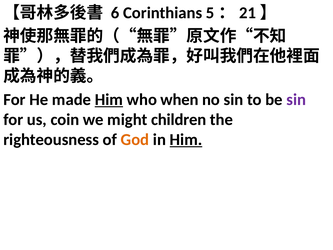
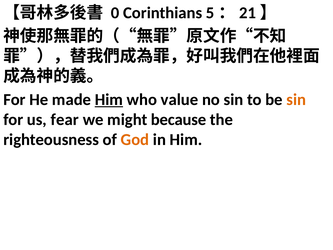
6: 6 -> 0 (115, 13)
when: when -> value (179, 99)
sin colour: purple -> orange (296, 99)
coin: coin -> fear (65, 119)
children: children -> because (179, 119)
Him underline: present -> none (186, 139)
